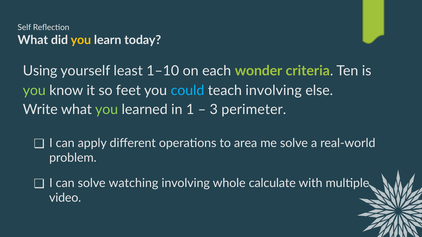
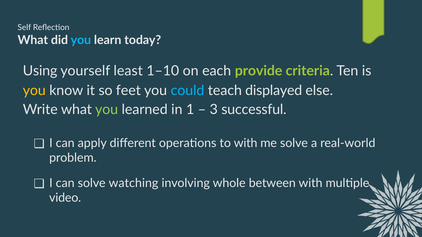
you colour: yellow -> light blue (81, 40)
wonder: wonder -> provide (259, 71)
you colour: light green -> yellow (34, 91)
teach involving: involving -> displayed (274, 91)
perimeter: perimeter -> successful (254, 110)
to area: area -> with (246, 143)
calculate: calculate -> between (272, 183)
